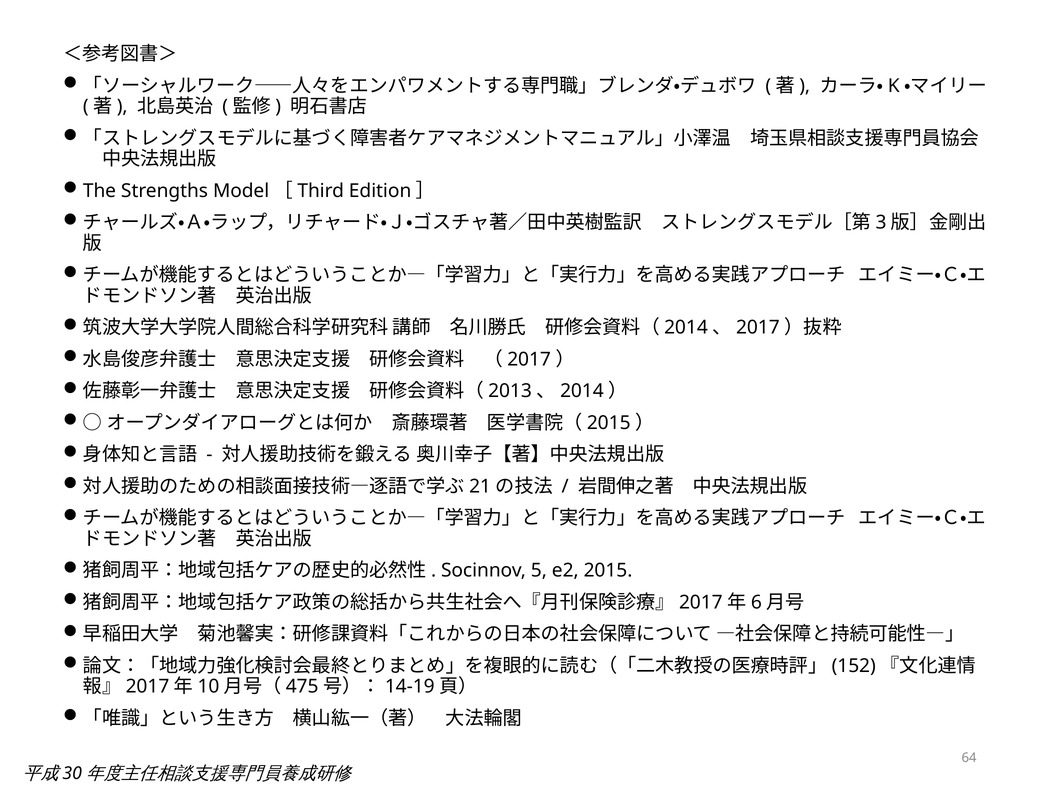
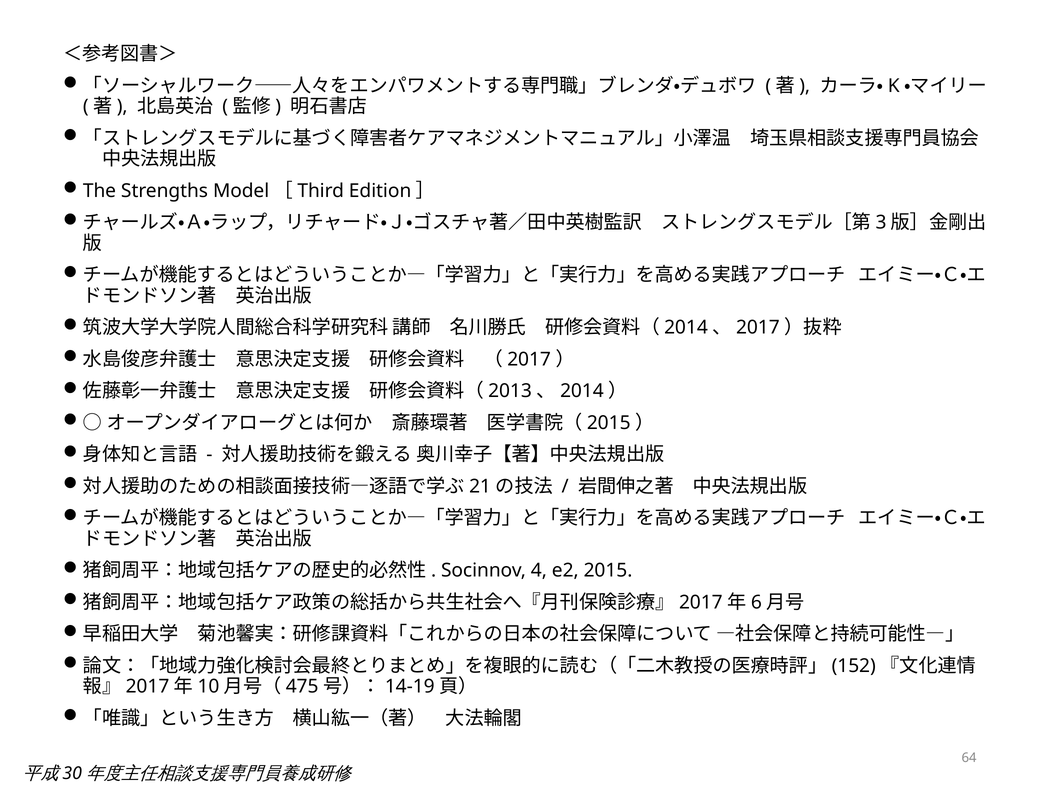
5: 5 -> 4 (539, 570)
